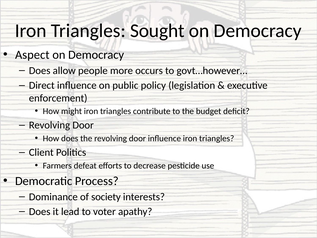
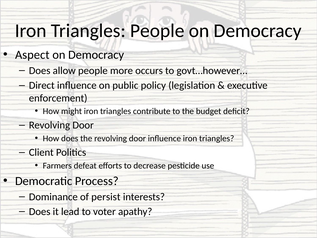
Triangles Sought: Sought -> People (157, 31)
society: society -> persist (106, 197)
